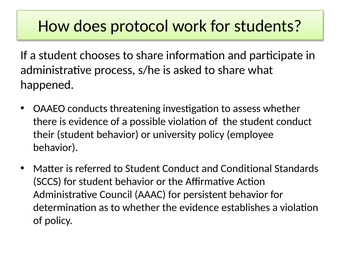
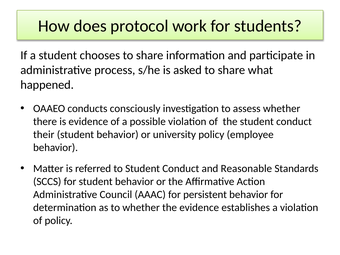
threatening: threatening -> consciously (135, 109)
Conditional: Conditional -> Reasonable (246, 169)
